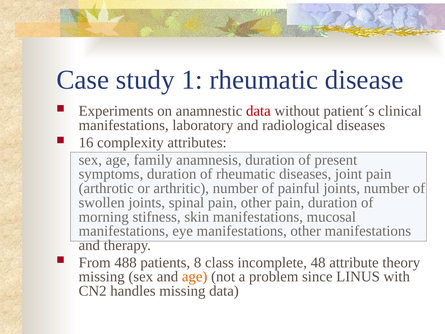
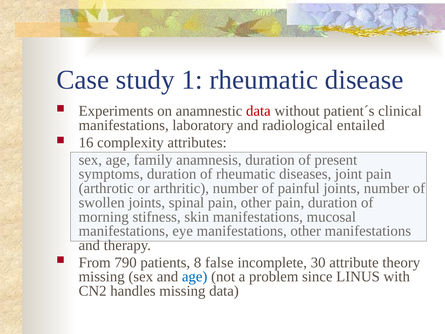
radiological diseases: diseases -> entailed (361, 125)
488: 488 -> 790 (126, 262)
class: class -> false (219, 262)
48: 48 -> 30 (318, 262)
age colour: orange -> blue (195, 277)
